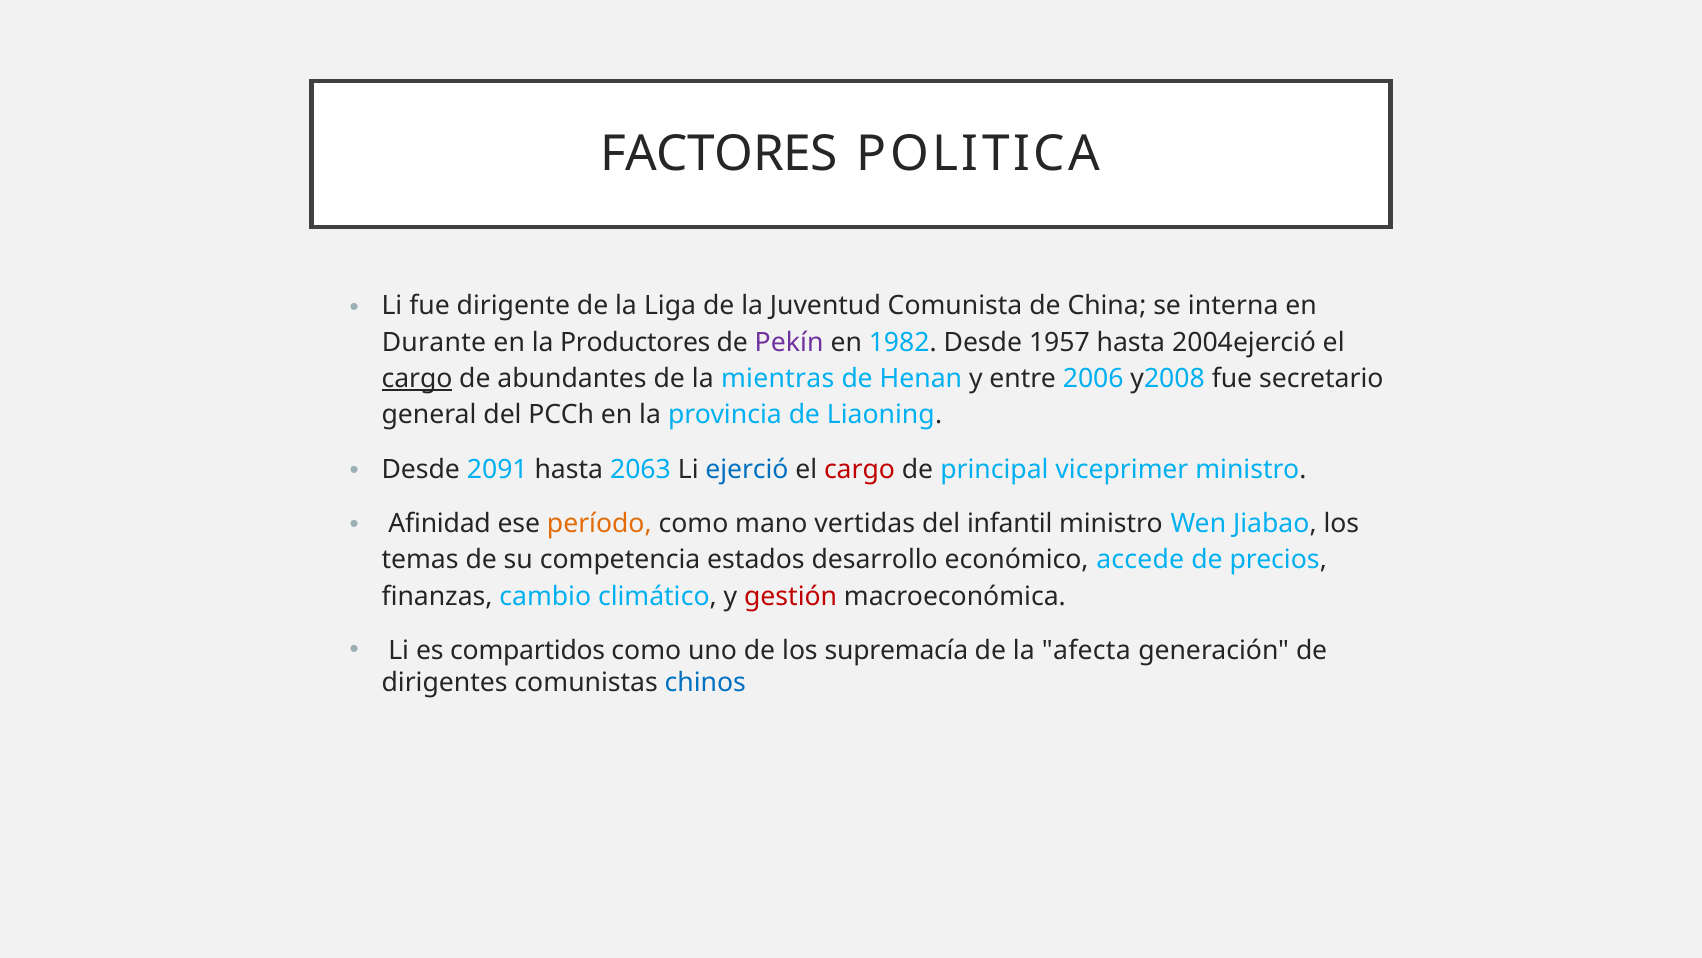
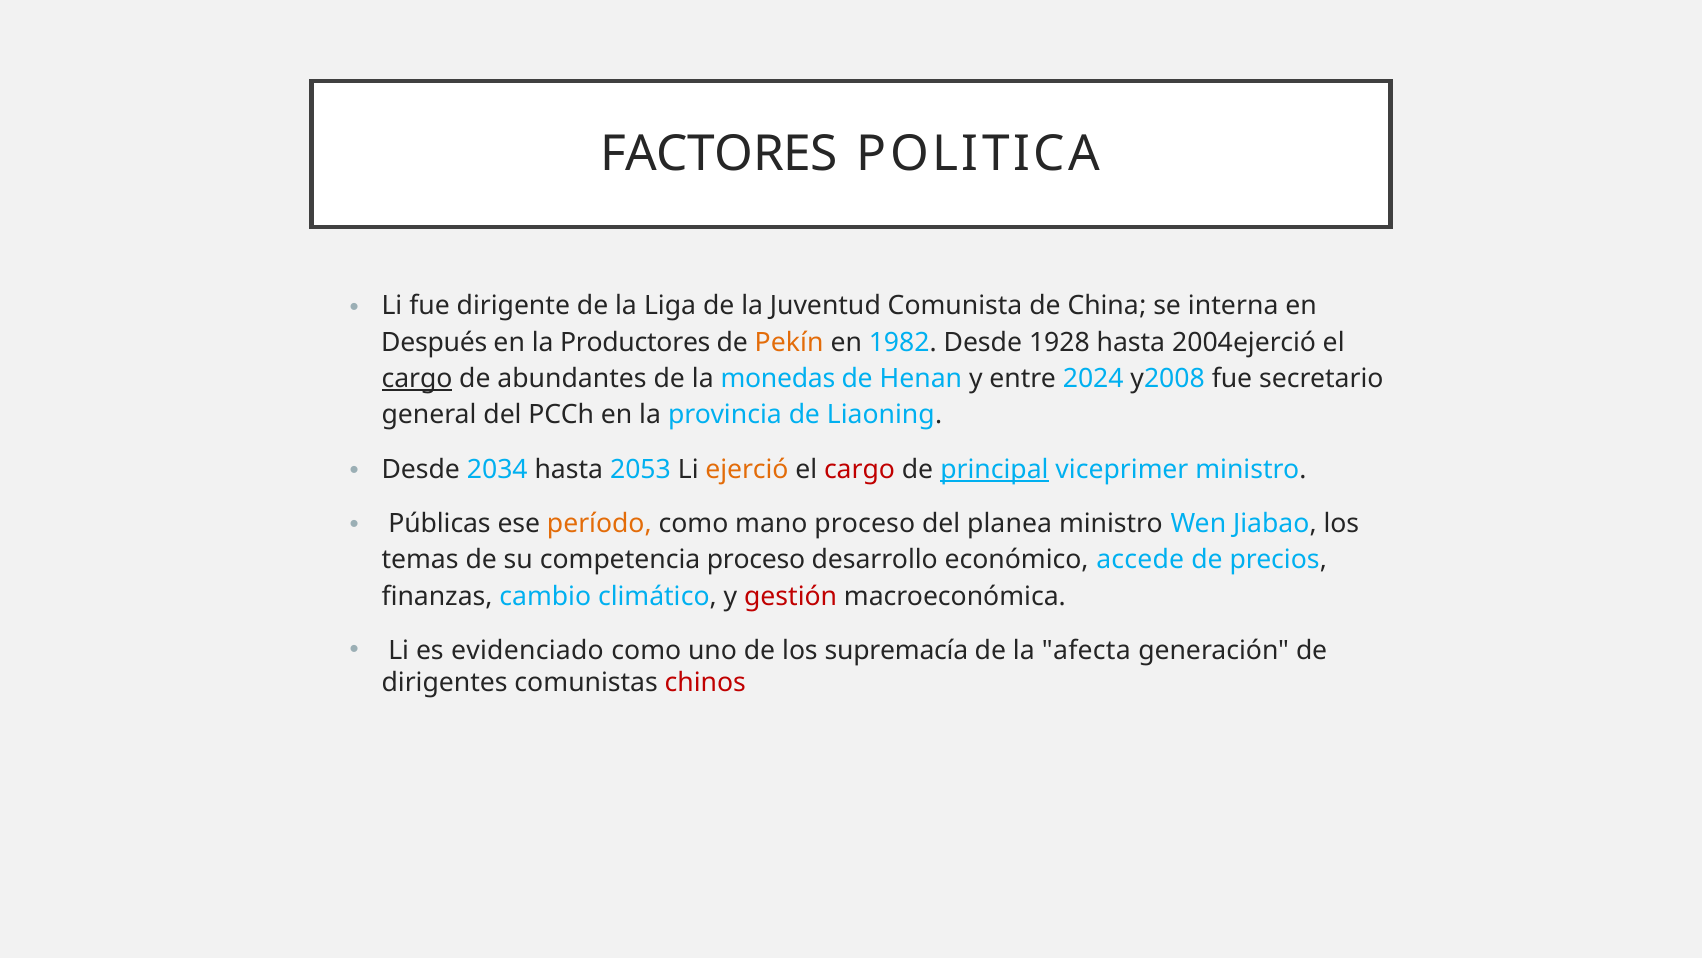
Durante: Durante -> Después (434, 342)
Pekín colour: purple -> orange (789, 342)
1957: 1957 -> 1928 (1059, 342)
mientras: mientras -> monedas (778, 379)
2006: 2006 -> 2024 (1093, 379)
2091: 2091 -> 2034 (497, 469)
2063: 2063 -> 2053 (641, 469)
ejerció colour: blue -> orange (747, 469)
principal underline: none -> present (994, 469)
Afinidad: Afinidad -> Públicas (440, 523)
mano vertidas: vertidas -> proceso (865, 523)
infantil: infantil -> planea (1010, 523)
competencia estados: estados -> proceso (756, 560)
compartidos: compartidos -> evidenciado (527, 650)
chinos colour: blue -> red (705, 682)
